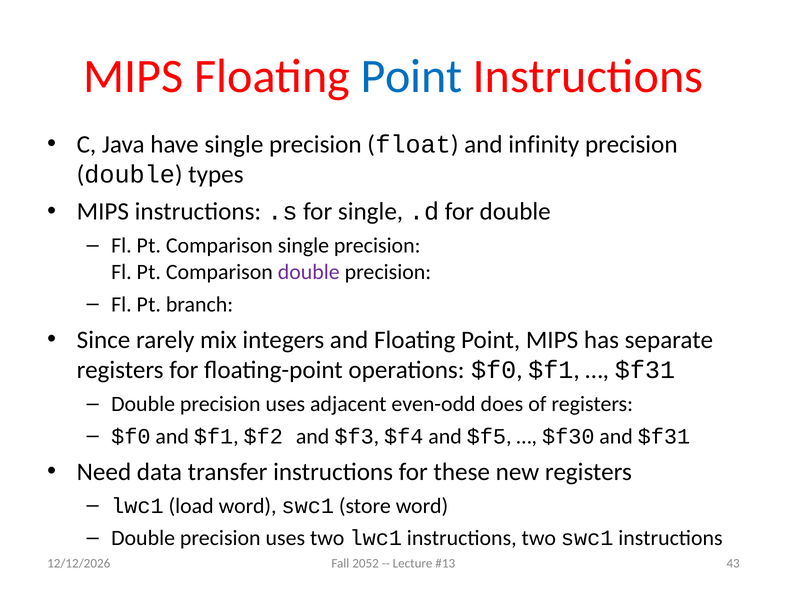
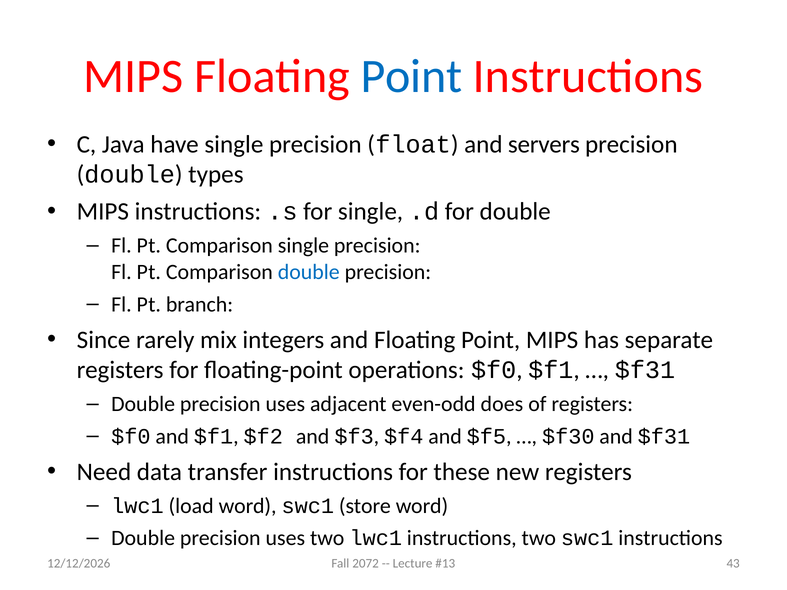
infinity: infinity -> servers (544, 144)
double colour: purple -> blue (309, 272)
2052: 2052 -> 2072 (366, 564)
